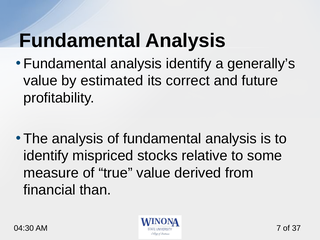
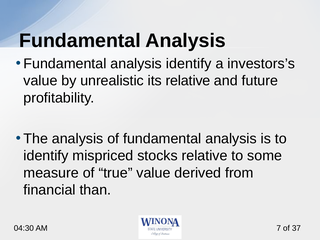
generally’s: generally’s -> investors’s (261, 64)
estimated: estimated -> unrealistic (112, 81)
its correct: correct -> relative (188, 81)
